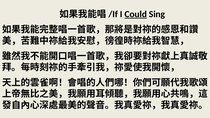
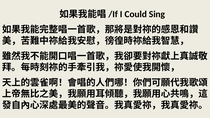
Could underline: present -> none (136, 14)
